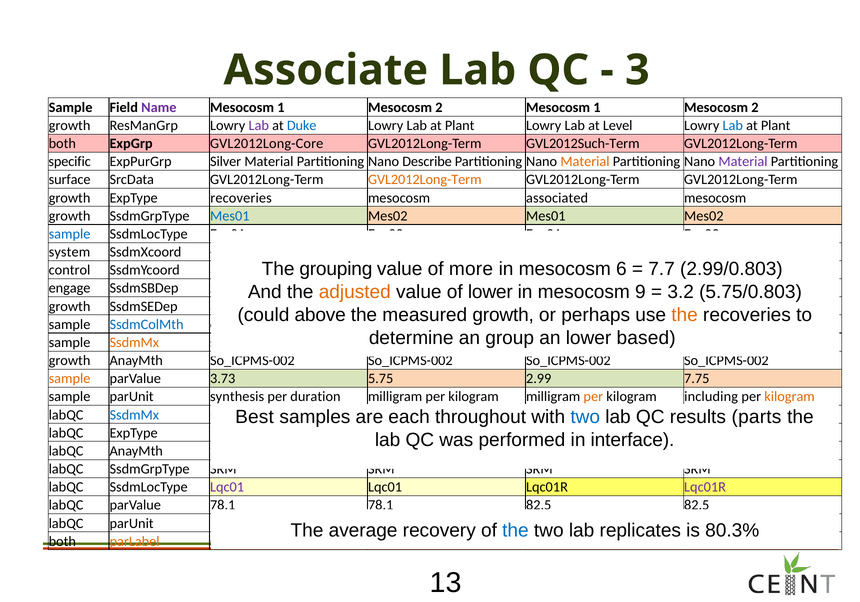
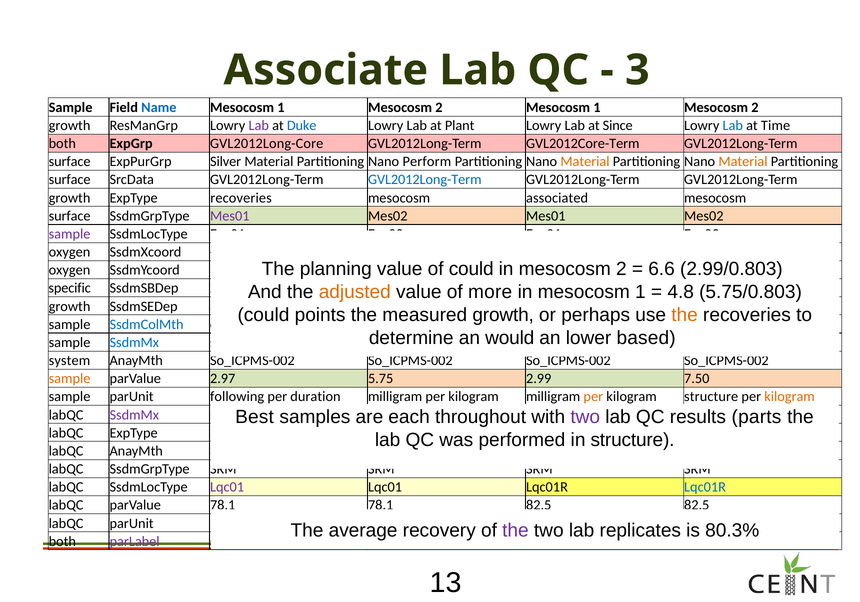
Name colour: purple -> blue (159, 107)
Level: Level -> Since (618, 126)
Plant: Plant -> Time (776, 126)
GVL2012Such-Term: GVL2012Such-Term -> GVL2012Core-Term (583, 144)
specific: specific -> surface (70, 162)
Describe: Describe -> Perform (427, 162)
Material colour: purple -> orange (743, 162)
GVL2012Long-Term colour: orange -> blue (425, 180)
growth: growth -> surface (70, 216)
Mes01 colour: blue -> purple (230, 216)
sample colour: blue -> purple (70, 234)
system: system -> oxygen (70, 252)
grouping: grouping -> planning (336, 269)
more: more -> could (471, 269)
6: 6 -> 2 (621, 269)
7.7: 7.7 -> 6.6 (662, 269)
control: control -> oxygen (70, 270)
engage: engage -> specific (70, 288)
lower: lower -> more (490, 292)
9: 9 -> 1 (640, 292)
3.2: 3.2 -> 4.8 (681, 292)
above: above -> points (320, 315)
group: group -> would (510, 338)
SsdmMx colour: orange -> blue (134, 342)
growth: growth -> system (69, 361)
3.73: 3.73 -> 2.97 (223, 379)
7.75: 7.75 -> 7.50 (697, 379)
synthesis: synthesis -> following (237, 397)
kilogram including: including -> structure (711, 397)
two colour: blue -> purple (585, 417)
SsdmMx colour: blue -> purple (134, 415)
in interface: interface -> structure (633, 440)
Lqc01R colour: purple -> blue (705, 487)
the colour: blue -> purple (515, 531)
parLabel colour: orange -> purple (135, 541)
